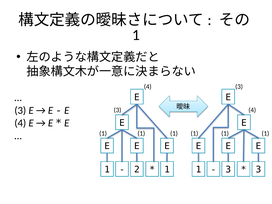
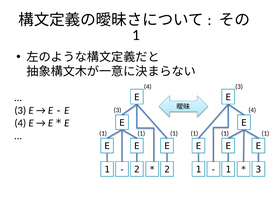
1: 1 -> 2 (167, 170)
3: 3 -> 1 (228, 170)
